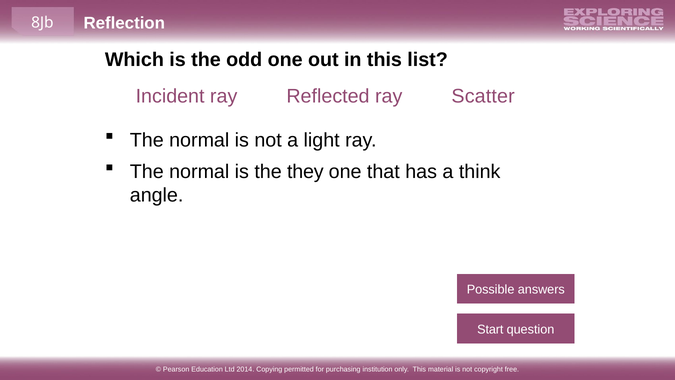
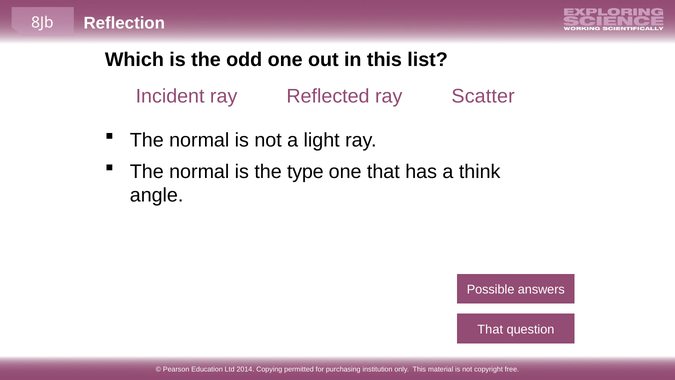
they: they -> type (305, 171)
Start: Start -> That (490, 329)
